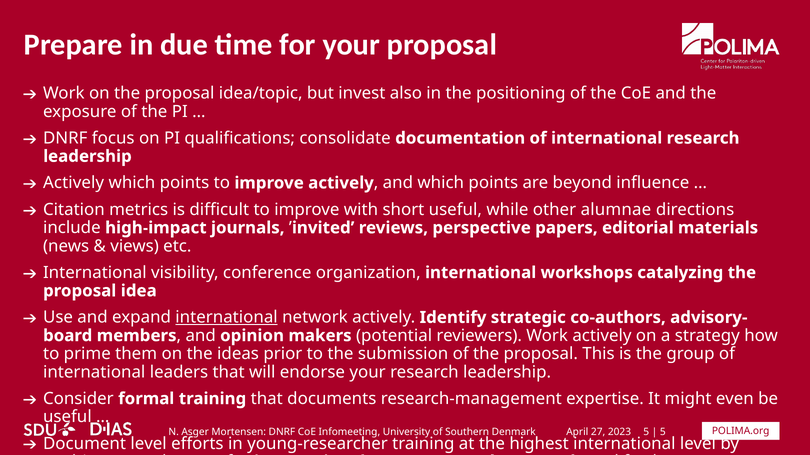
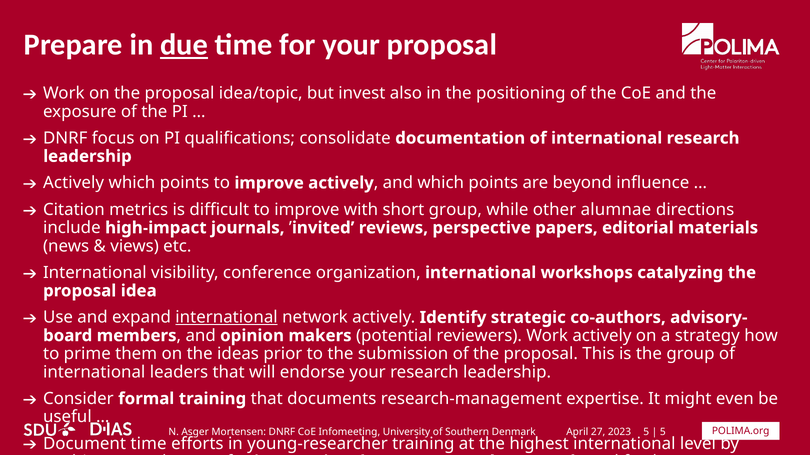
due underline: none -> present (184, 45)
short useful: useful -> group (455, 210)
Document level: level -> time (149, 444)
